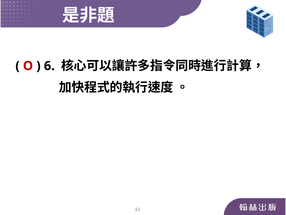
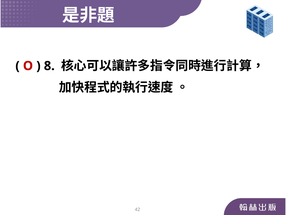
6: 6 -> 8 (49, 66)
